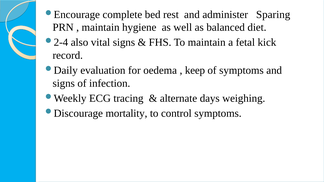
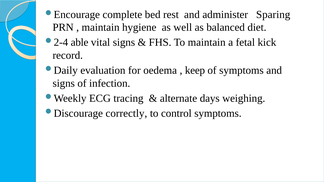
also: also -> able (80, 42)
mortality: mortality -> correctly (126, 113)
